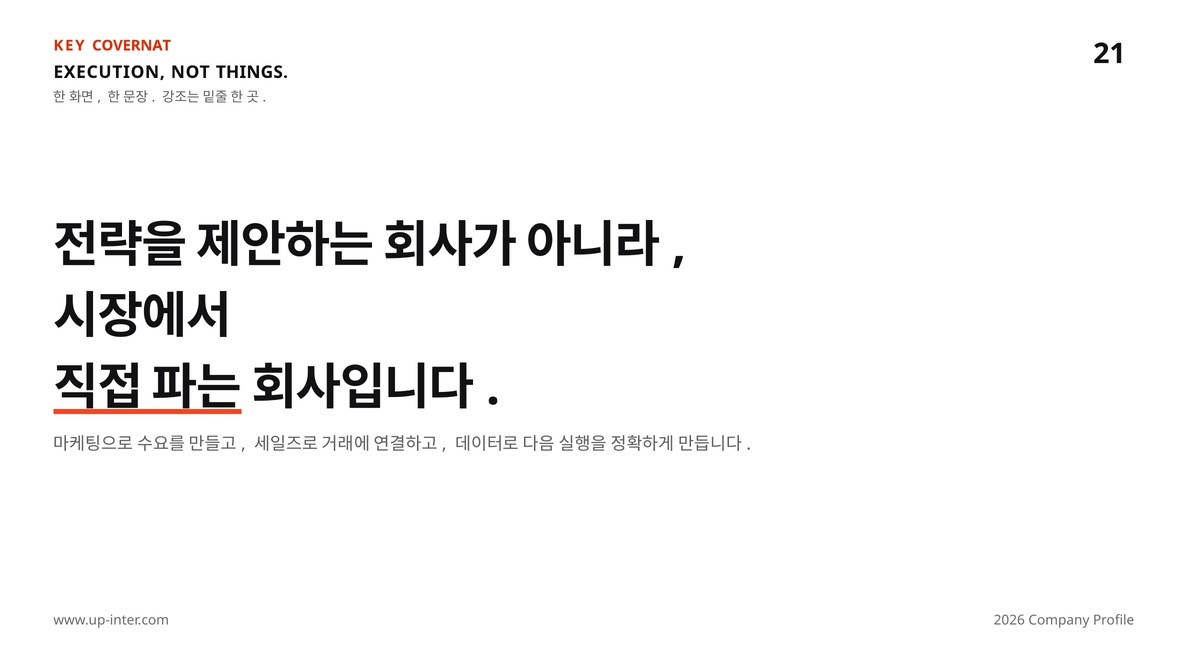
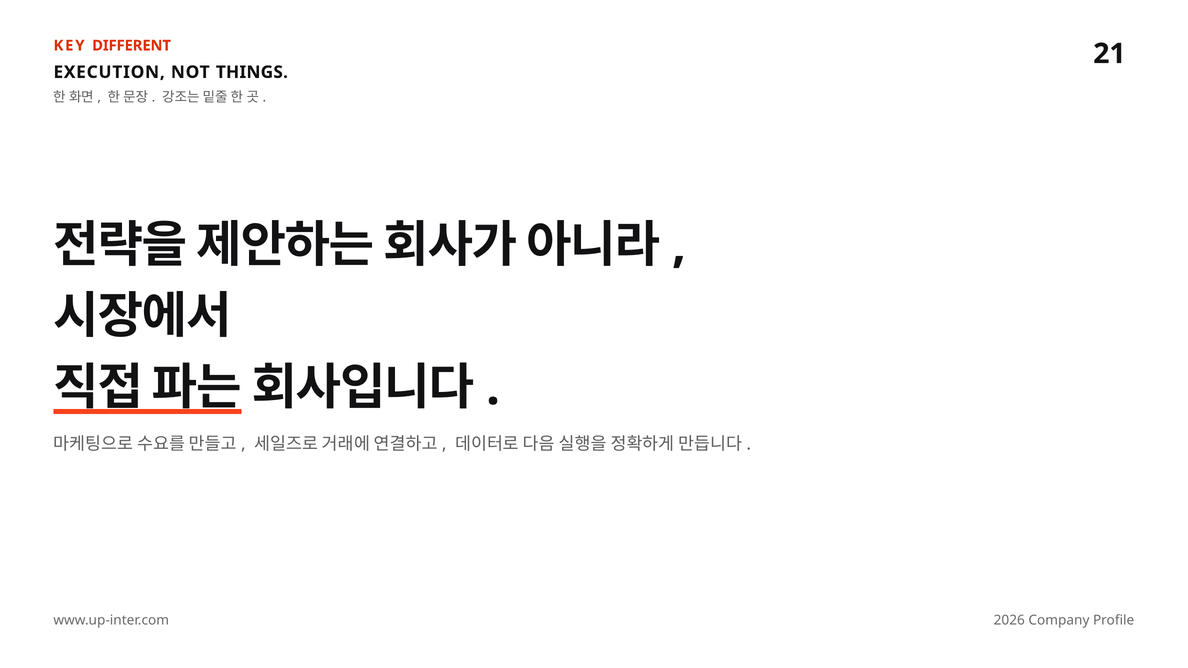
COVERNAT: COVERNAT -> DIFFERENT (132, 46)
